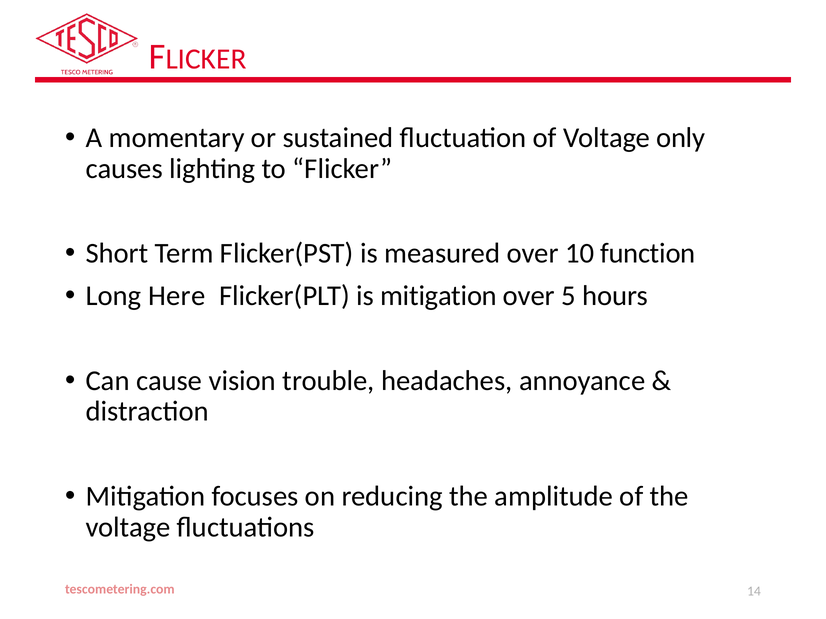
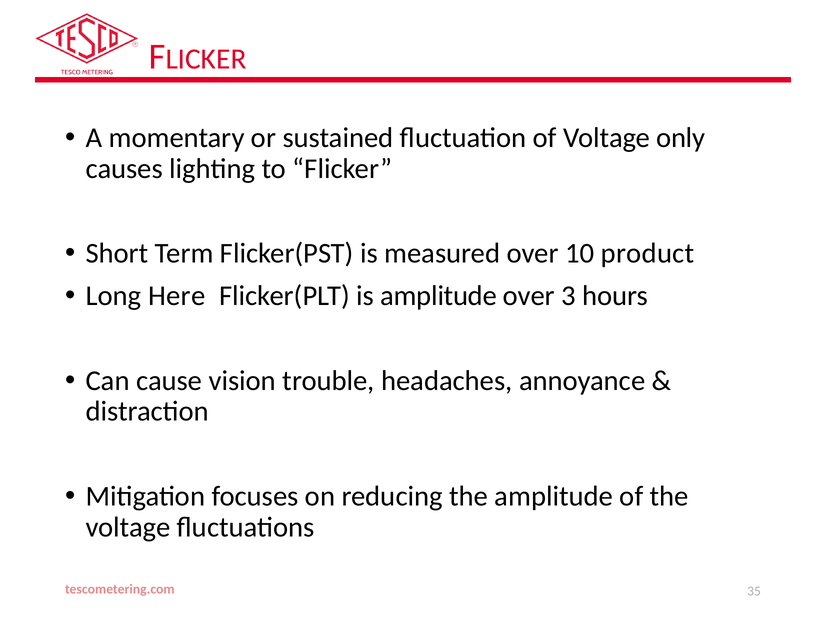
function: function -> product (648, 254)
is mitigation: mitigation -> amplitude (439, 296)
5: 5 -> 3 (568, 296)
14: 14 -> 35 (754, 591)
